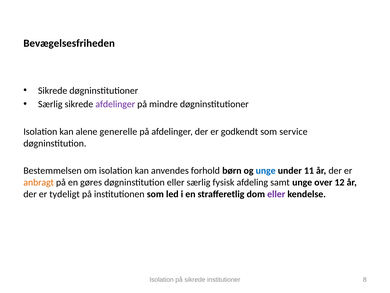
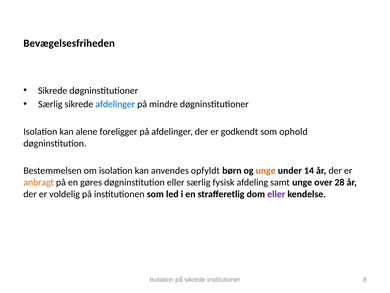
afdelinger colour: purple -> blue (115, 104)
generelle: generelle -> foreligger (118, 131)
service: service -> ophold (293, 131)
forhold: forhold -> opfyldt (205, 170)
unge colour: blue -> orange (266, 170)
11: 11 -> 14 (309, 170)
12: 12 -> 28 (340, 182)
tydeligt: tydeligt -> voldelig (65, 194)
